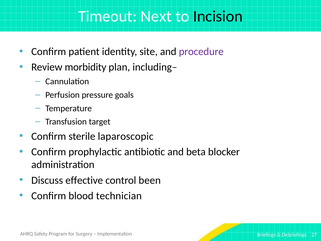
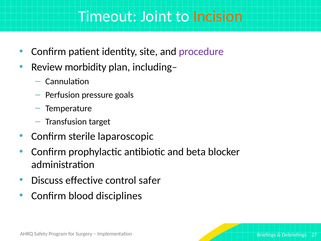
Next: Next -> Joint (156, 16)
Incision colour: black -> orange (218, 16)
been: been -> safer (150, 180)
technician: technician -> disciplines (119, 196)
